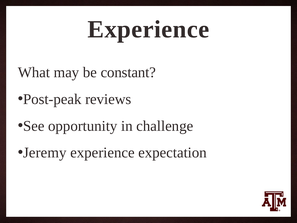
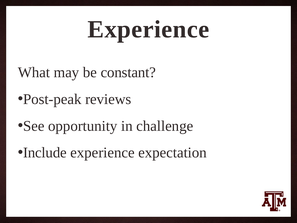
Jeremy: Jeremy -> Include (45, 153)
